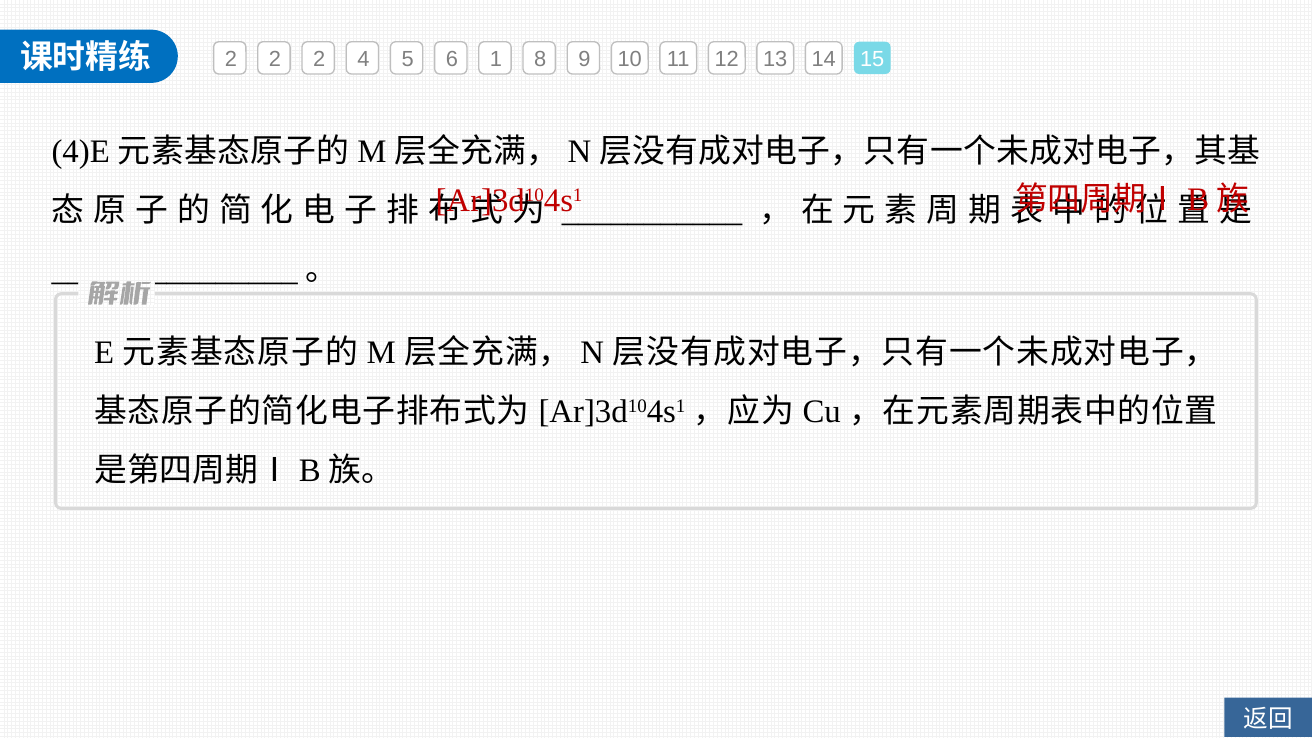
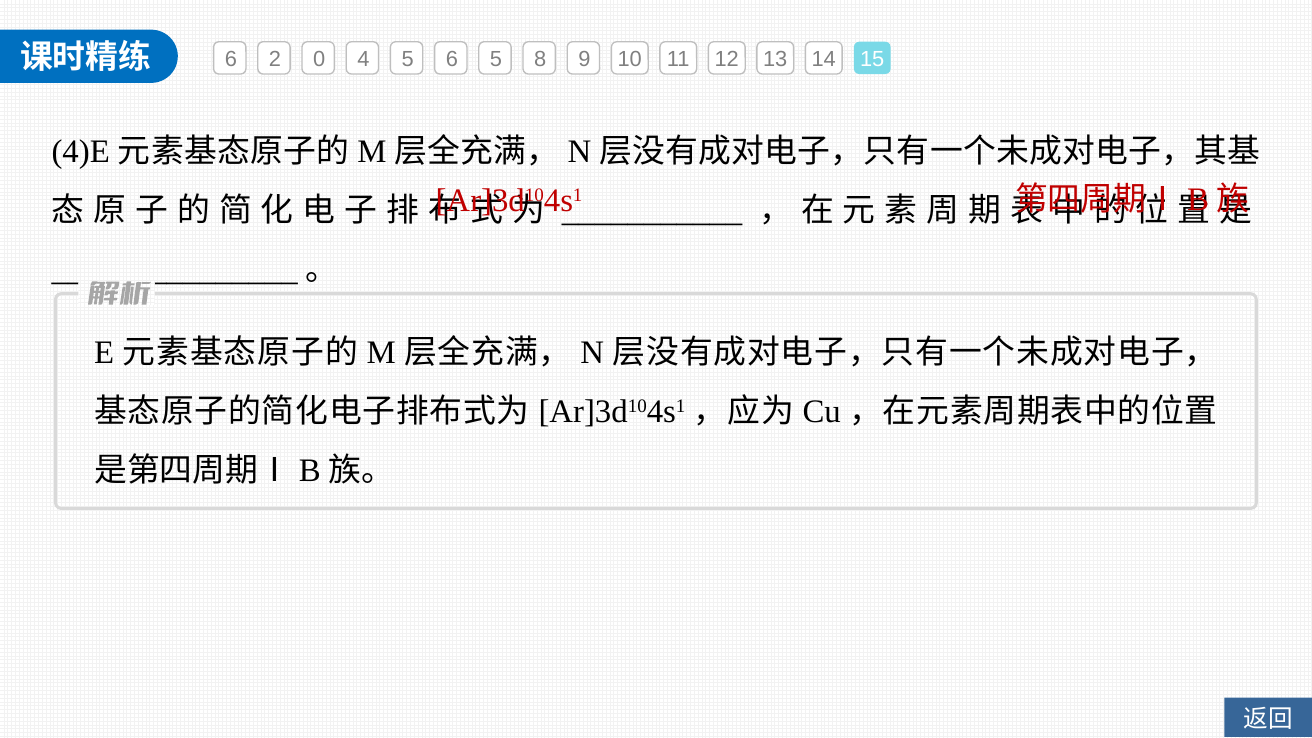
2: 2 -> 6 (231, 59)
2: 2 -> 0 (319, 59)
6 1: 1 -> 5 (496, 59)
